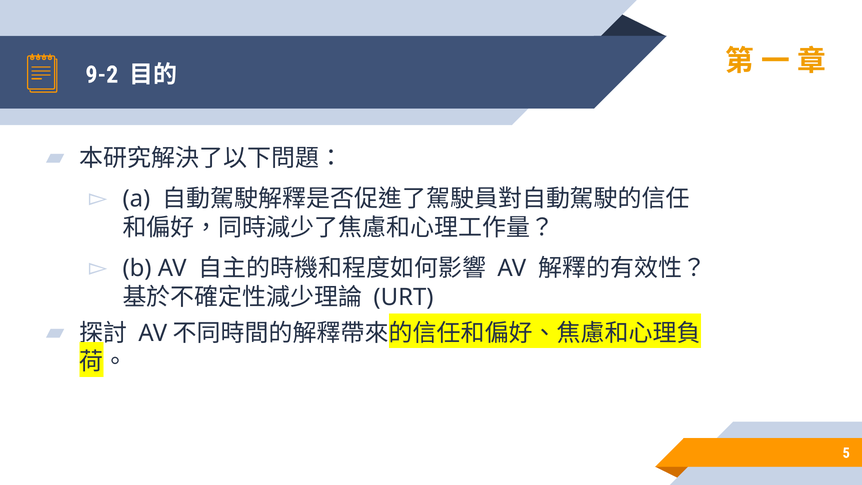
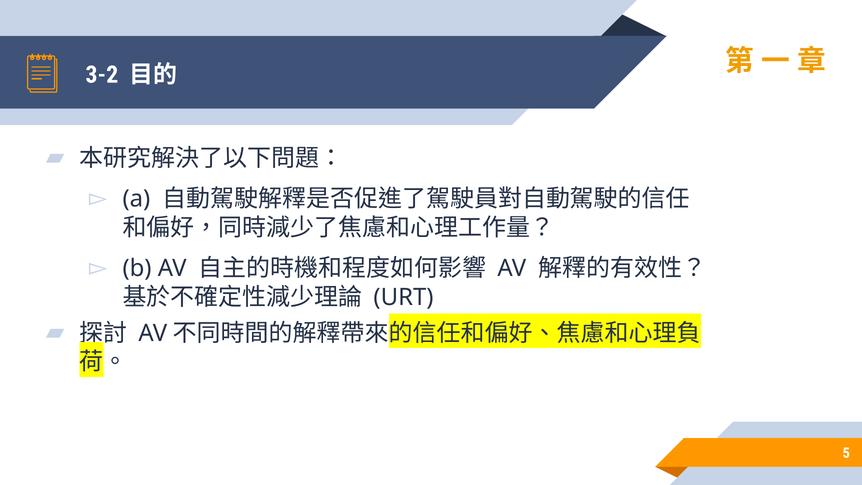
9-2: 9-2 -> 3-2 (102, 75)
